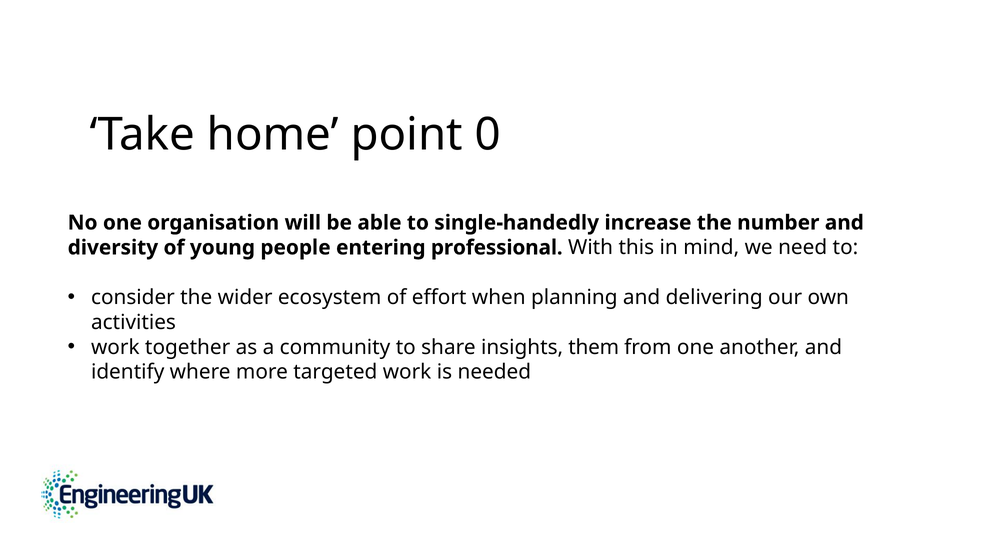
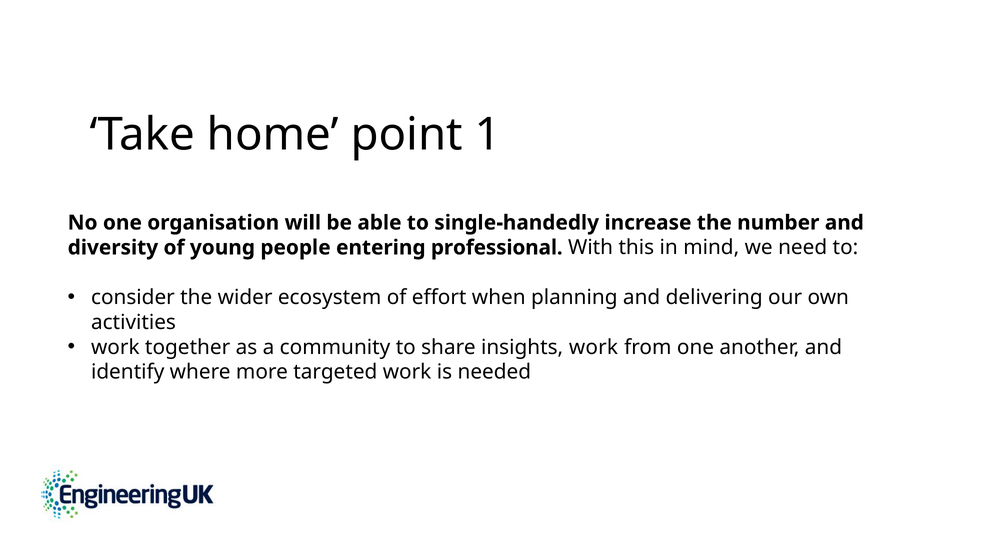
0: 0 -> 1 (488, 135)
insights them: them -> work (594, 347)
